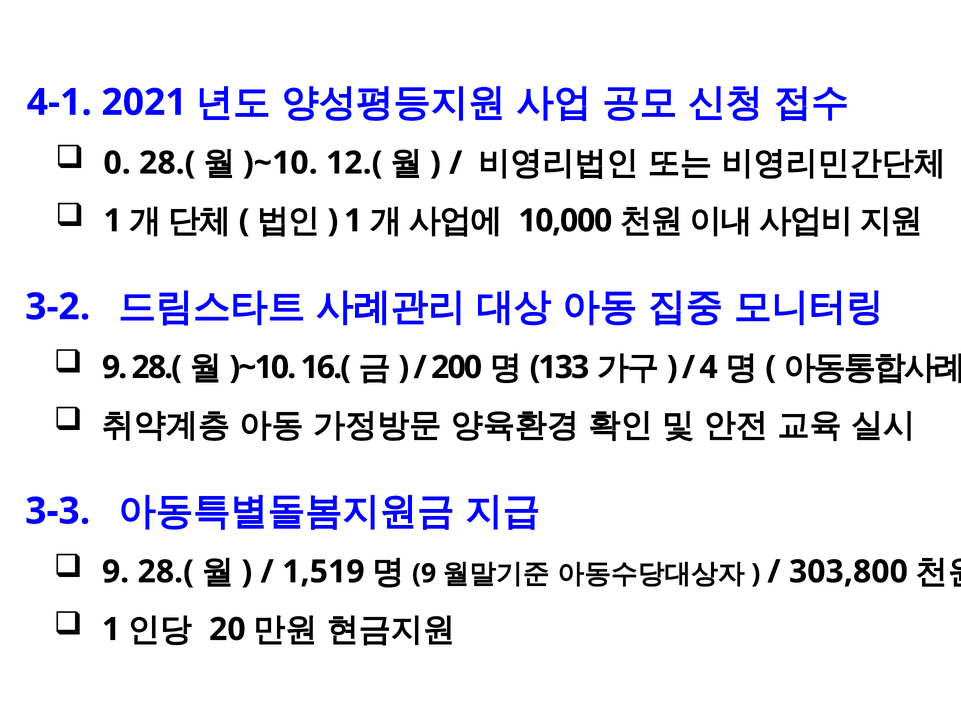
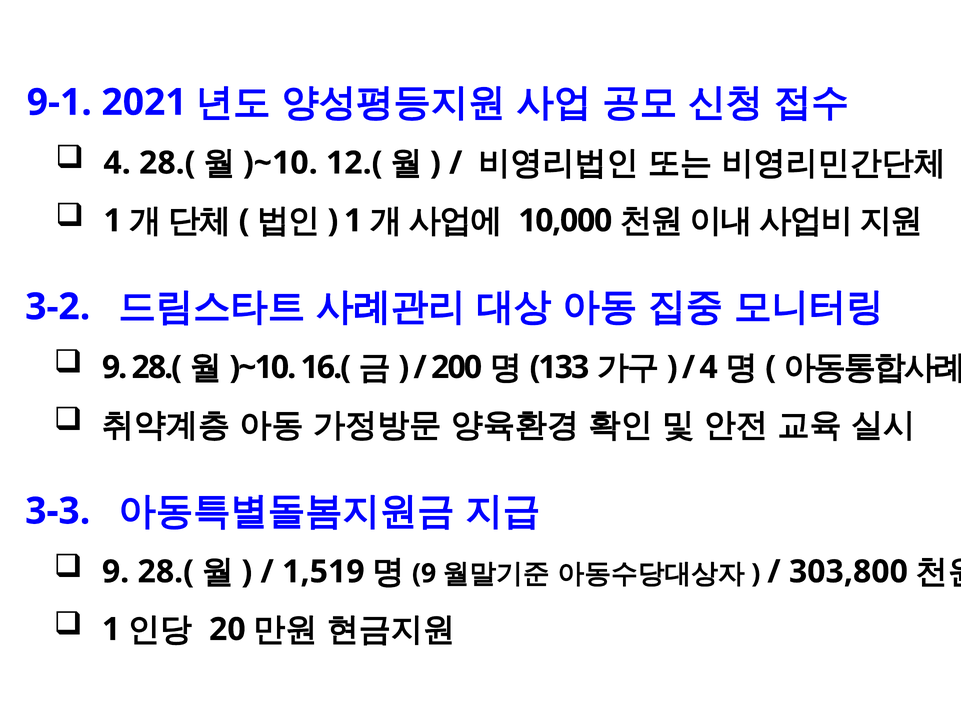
4-1: 4-1 -> 9-1 (59, 102)
0: 0 -> 4 (117, 163)
